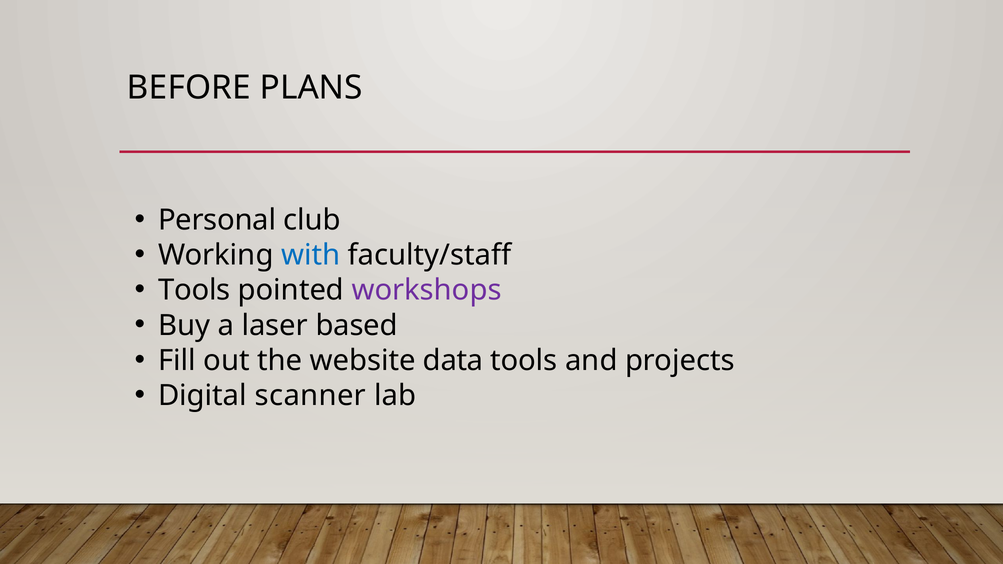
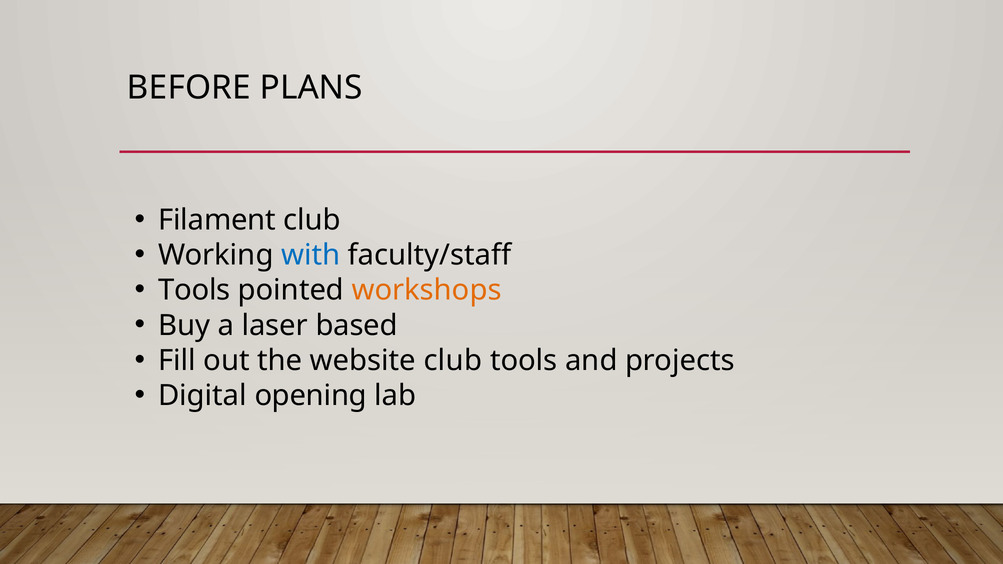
Personal: Personal -> Filament (217, 220)
workshops colour: purple -> orange (427, 290)
website data: data -> club (453, 361)
scanner: scanner -> opening (311, 396)
